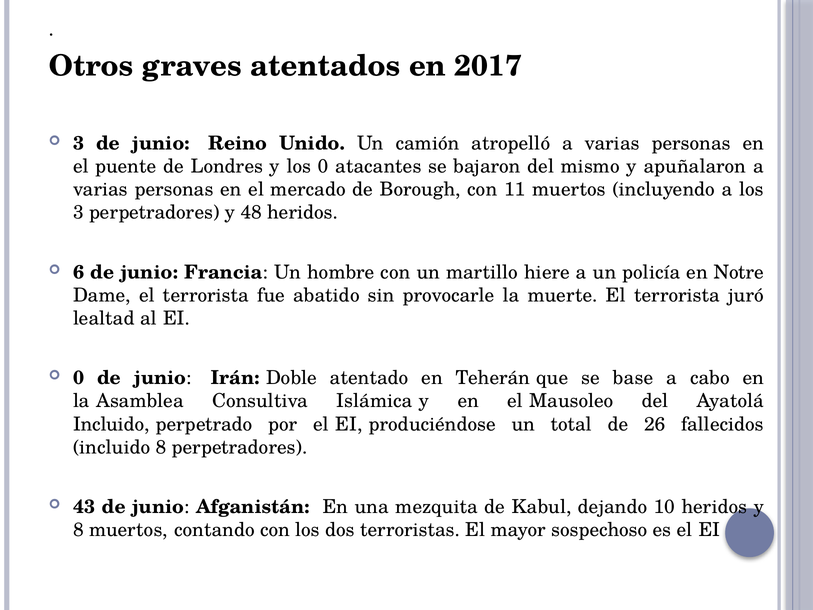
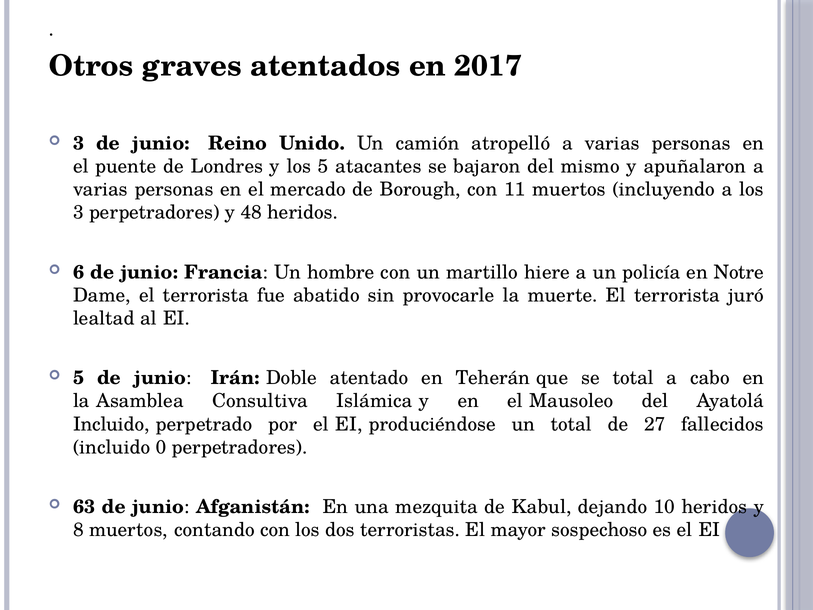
los 0: 0 -> 5 (323, 166)
0: 0 -> 5 (79, 378)
se base: base -> total (633, 378)
26: 26 -> 27 (655, 424)
incluido 8: 8 -> 0 (161, 447)
43: 43 -> 63 (84, 507)
